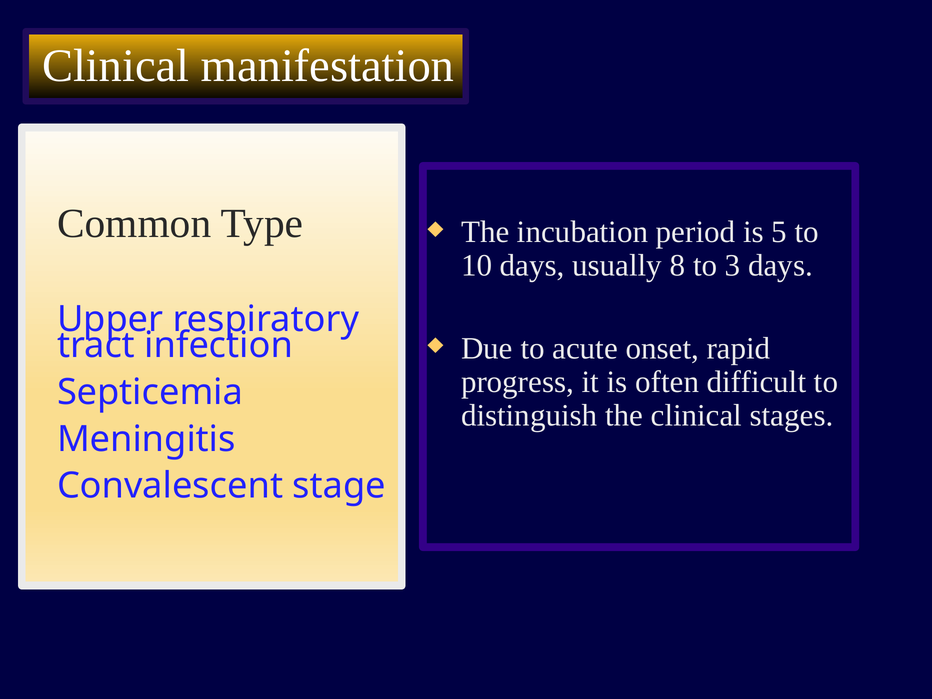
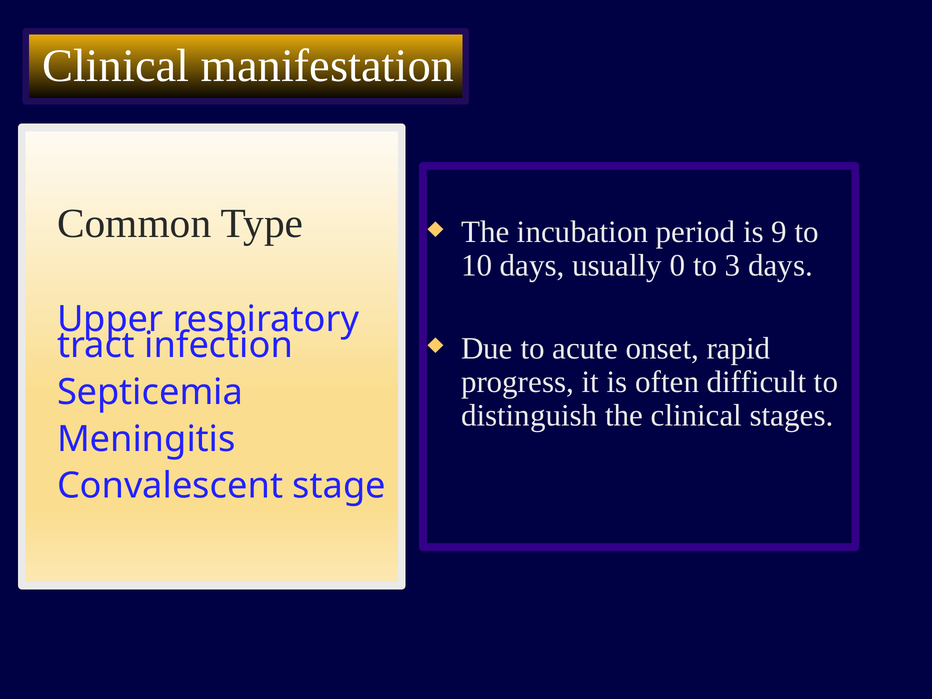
5: 5 -> 9 (779, 232)
8: 8 -> 0 (678, 266)
